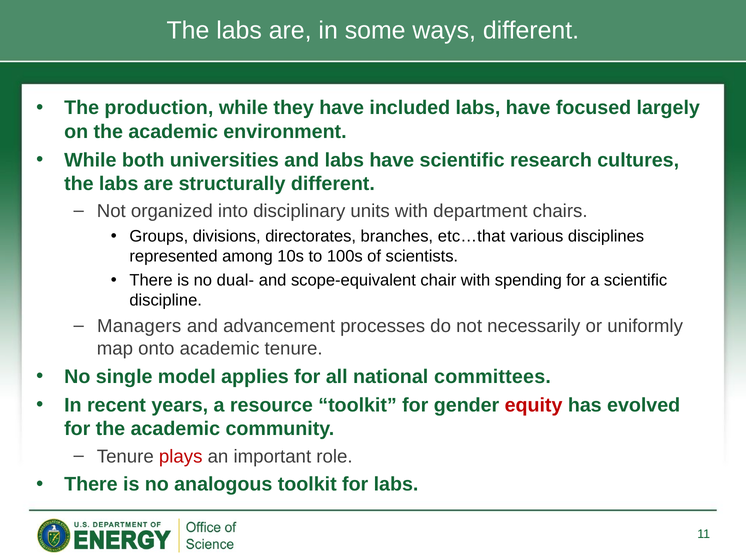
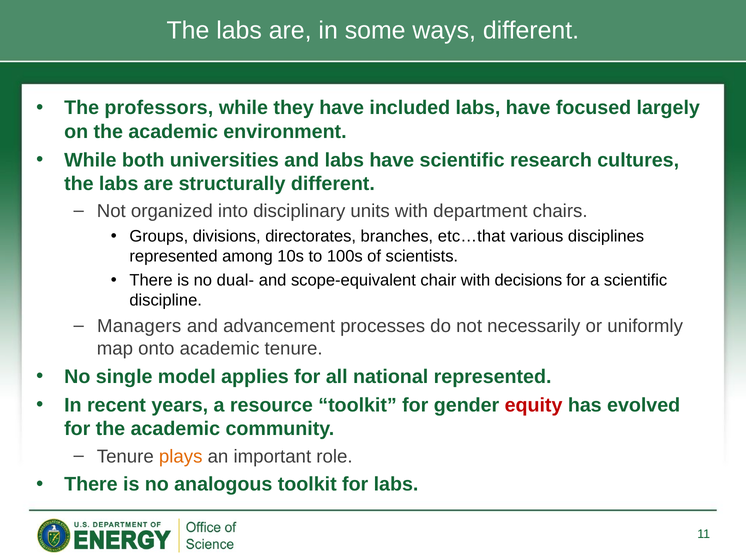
production: production -> professors (159, 108)
spending: spending -> decisions (528, 280)
national committees: committees -> represented (493, 376)
plays colour: red -> orange (181, 456)
